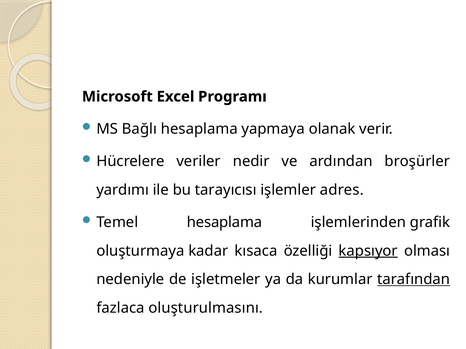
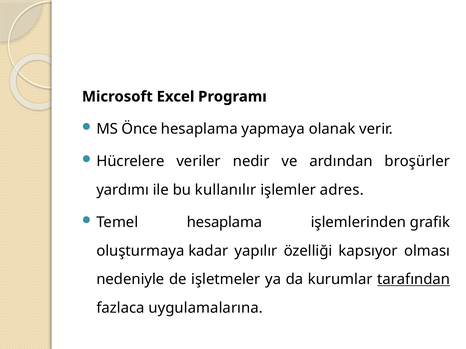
Bağlı: Bağlı -> Önce (140, 129)
tarayıcısı: tarayıcısı -> kullanılır (226, 190)
kısaca: kısaca -> yapılır (256, 251)
kapsıyor underline: present -> none (368, 251)
oluşturulmasını: oluşturulmasını -> uygulamalarına (206, 308)
